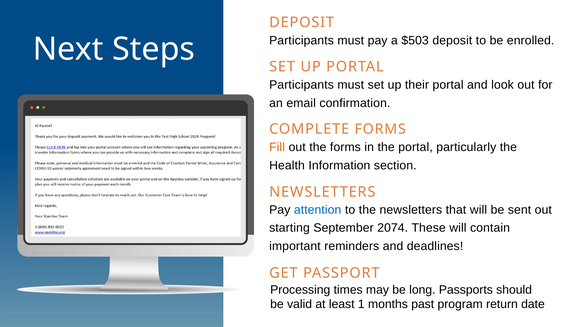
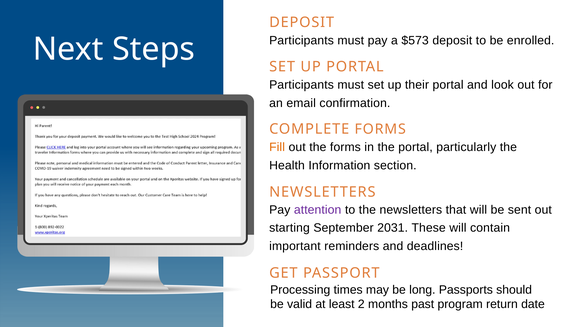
$503: $503 -> $573 (415, 41)
attention colour: blue -> purple (318, 210)
2074: 2074 -> 2031 (393, 228)
1: 1 -> 2 (361, 305)
